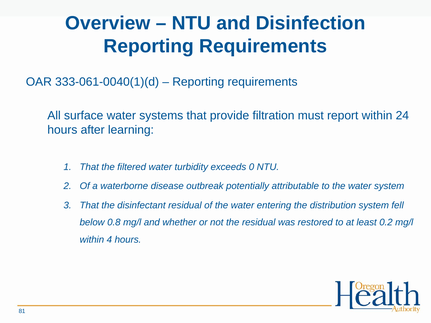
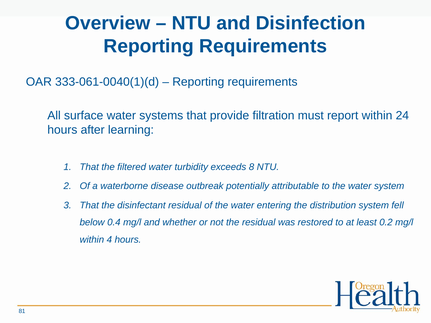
0: 0 -> 8 (252, 167)
0.8: 0.8 -> 0.4 (114, 223)
